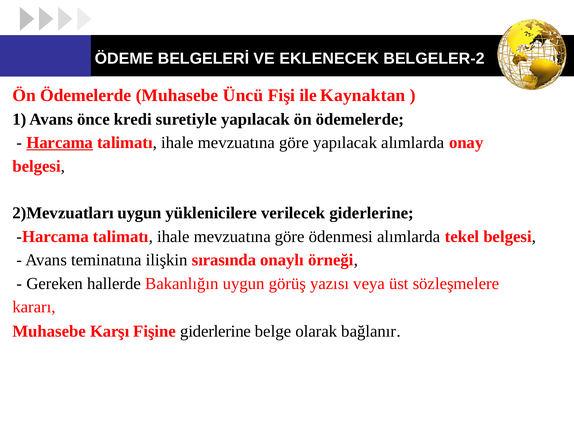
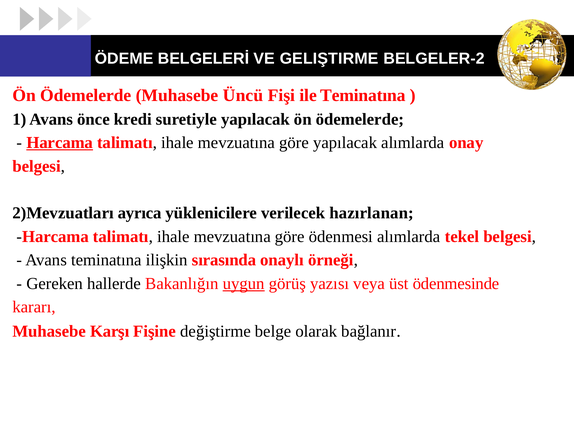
EKLENECEK: EKLENECEK -> GELIŞTIRME (329, 59)
ile Kaynaktan: Kaynaktan -> Teminatına (363, 95)
2)Mevzuatları uygun: uygun -> ayrıca (140, 213)
verilecek giderlerine: giderlerine -> hazırlanan (372, 213)
uygun underline: none -> present (244, 283)
sözleşmelere: sözleşmelere -> ödenmesinde (456, 283)
Fişine giderlerine: giderlerine -> değiştirme (216, 331)
